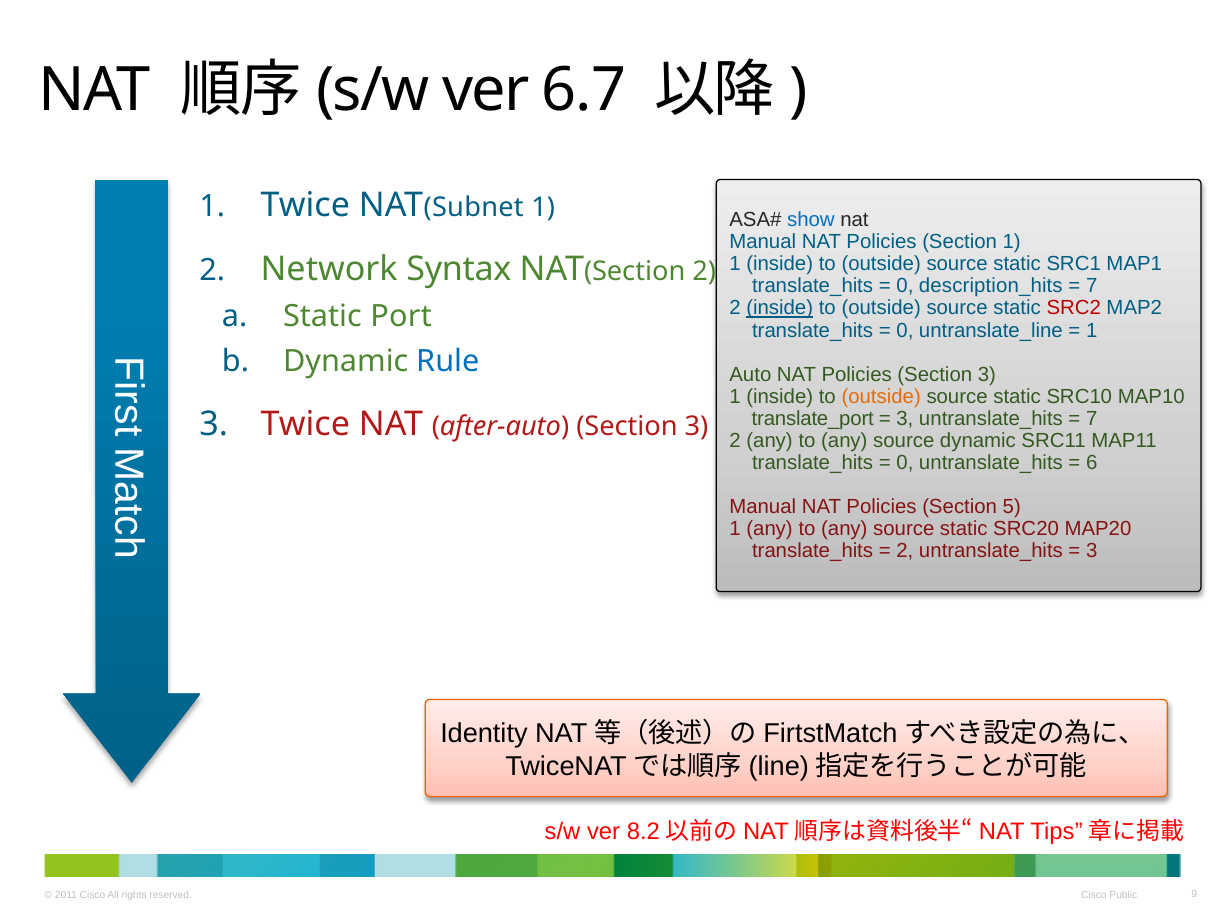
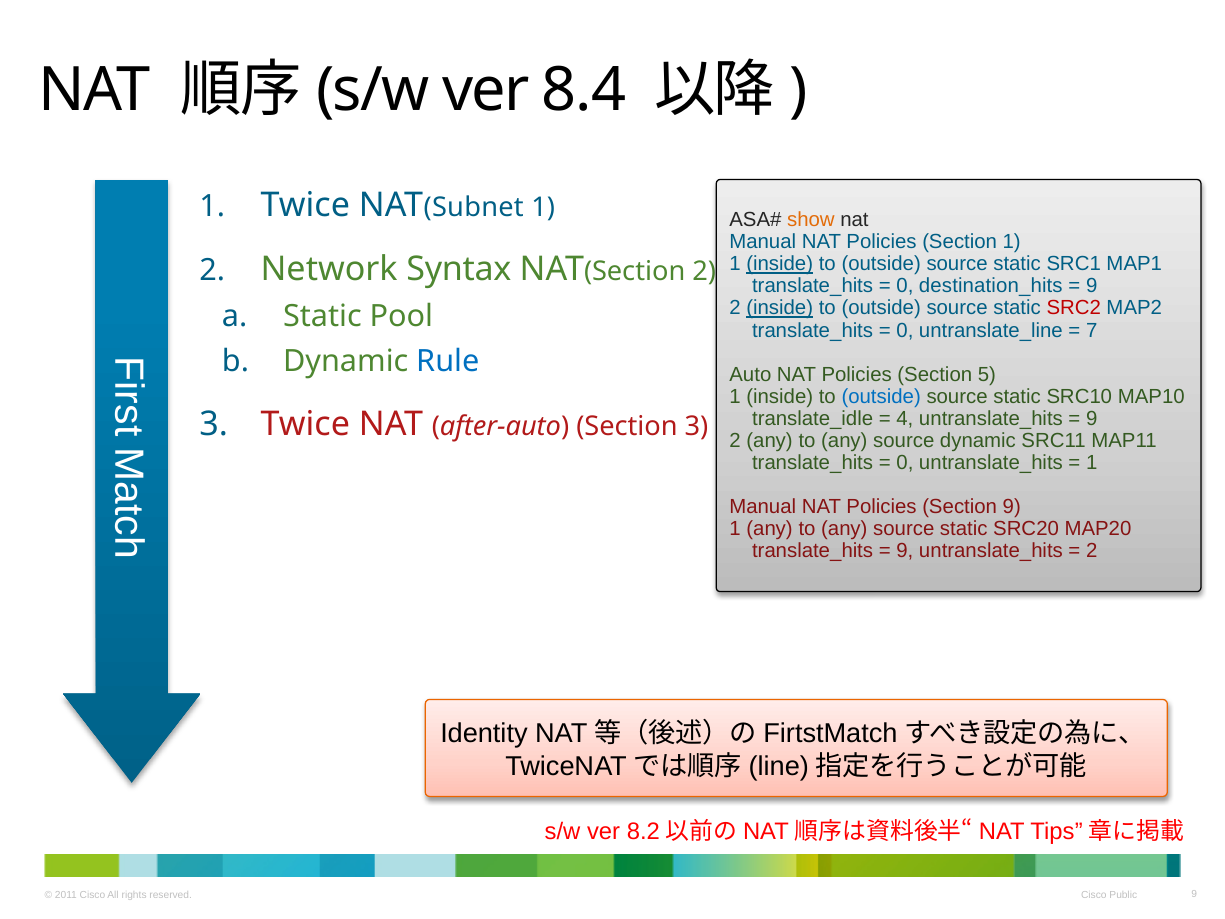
6.7: 6.7 -> 8.4 (584, 91)
show colour: blue -> orange (811, 220)
inside underline: none -> present (780, 264)
description_hits: description_hits -> destination_hits (991, 286)
7: 7 -> 9 (1092, 286)
Port: Port -> Pool (401, 317)
1: 1 -> 7 (1092, 330)
Policies Section 3: 3 -> 5 (987, 374)
outside colour: orange -> blue (881, 396)
translate_port: translate_port -> translate_idle (813, 418)
3: 3 -> 4 (905, 418)
7: 7 -> 9 (1092, 418)
6: 6 -> 1 (1092, 462)
Section 5: 5 -> 9 (1012, 507)
2: 2 -> 9 (905, 551)
3: 3 -> 2 (1092, 551)
